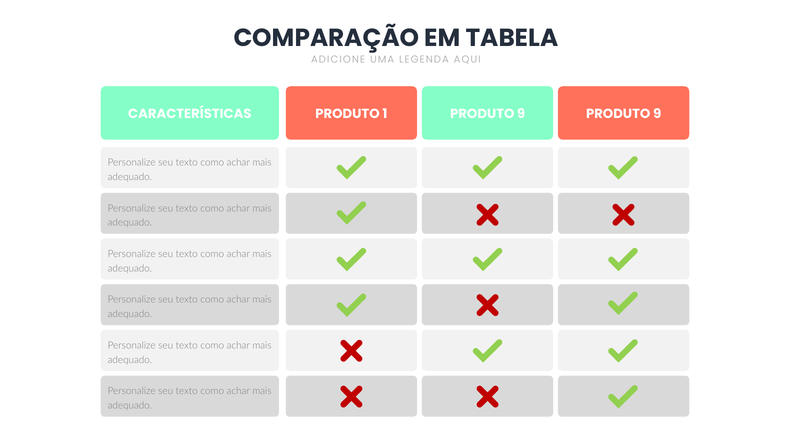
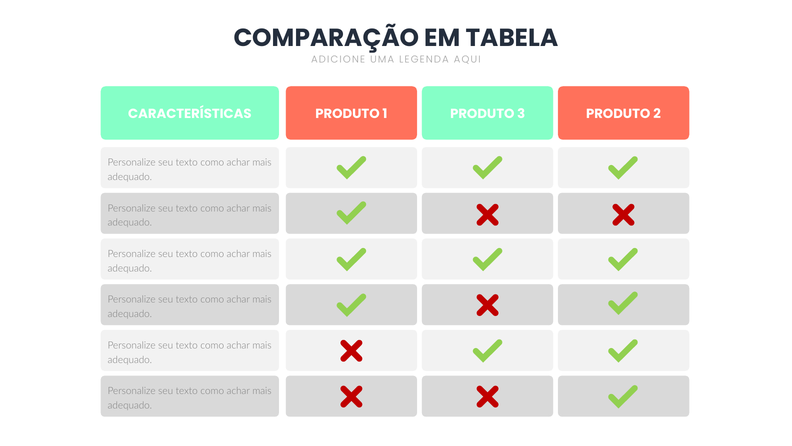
1 PRODUTO 9: 9 -> 3 (521, 114)
9: 9 -> 2 (657, 114)
